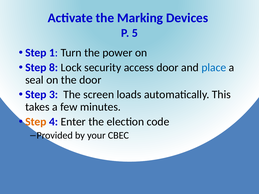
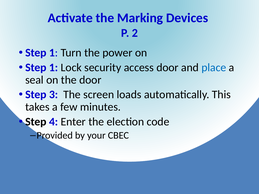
5: 5 -> 2 (135, 33)
8: 8 -> 1 (54, 68)
Step colour: orange -> black (36, 122)
